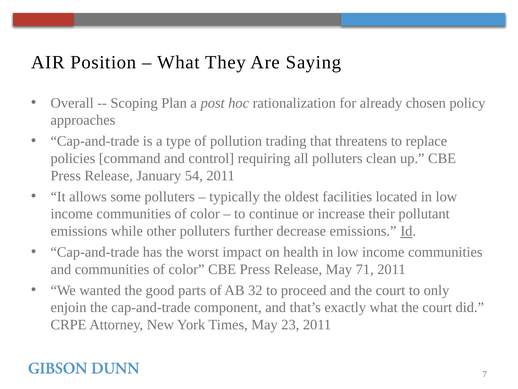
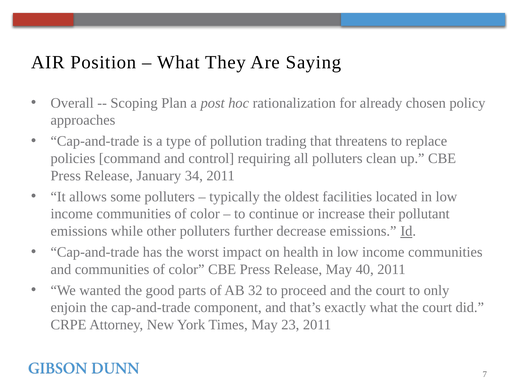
54: 54 -> 34 (194, 175)
71: 71 -> 40 (365, 269)
